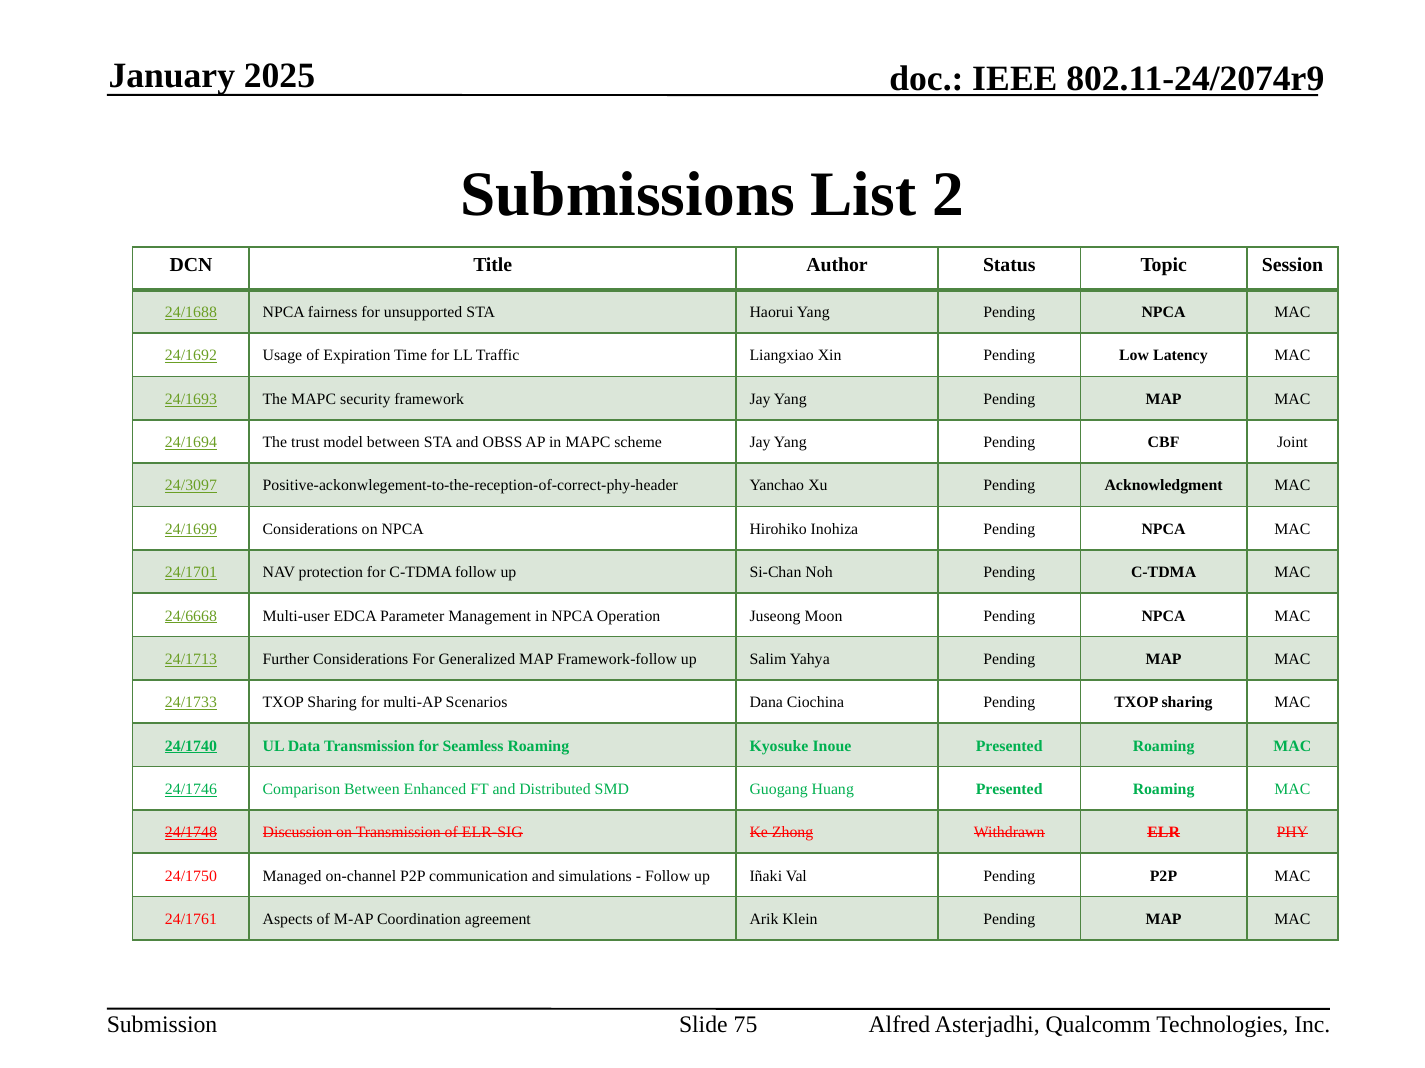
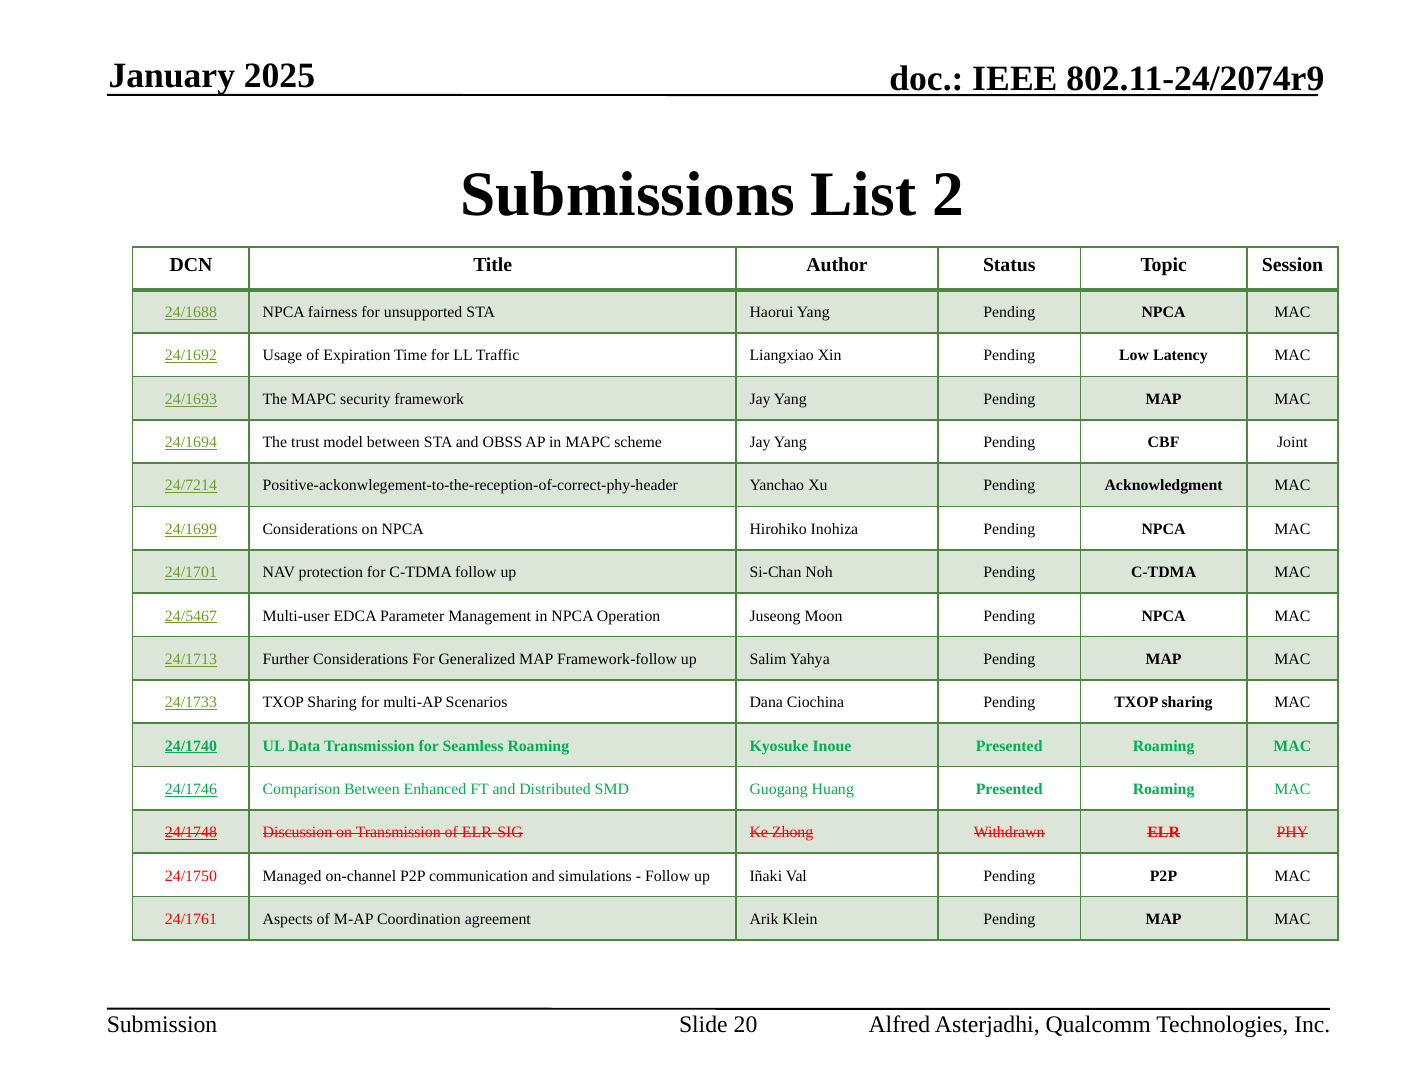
24/3097: 24/3097 -> 24/7214 (191, 486)
24/6668: 24/6668 -> 24/5467 (191, 616)
75: 75 -> 20 (746, 1025)
